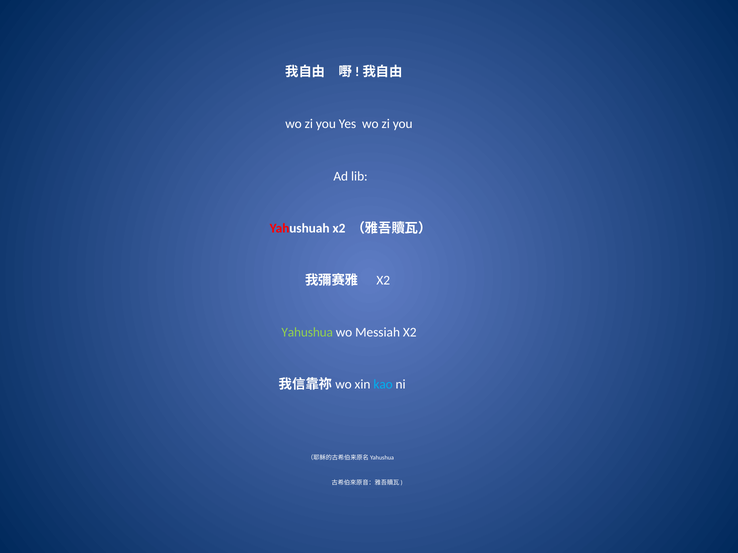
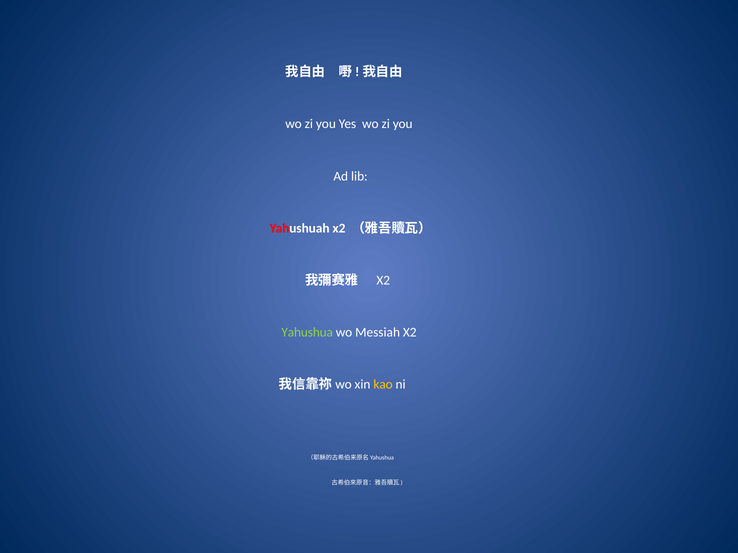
kao colour: light blue -> yellow (383, 385)
